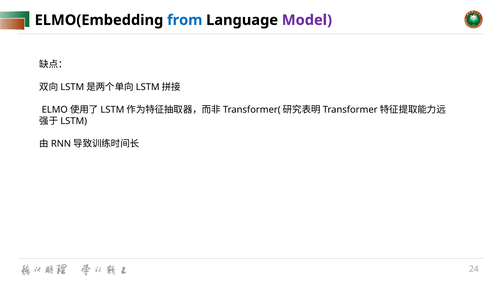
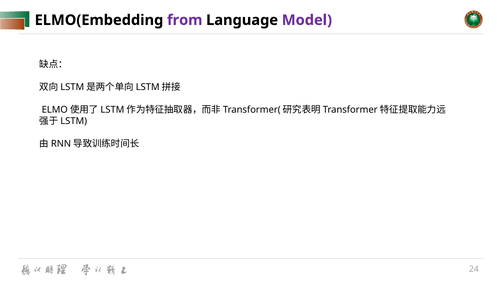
from colour: blue -> purple (185, 20)
